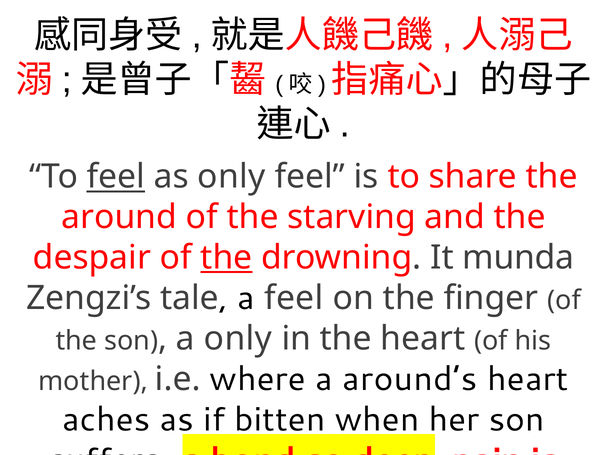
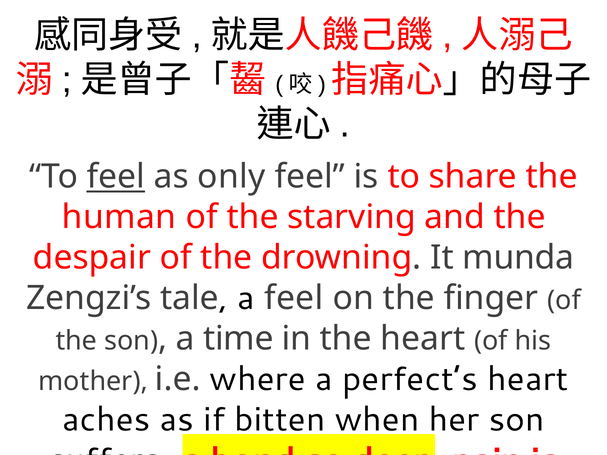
around: around -> human (119, 217)
the underline: present -> none (226, 258)
a only: only -> time (238, 339)
around’s: around’s -> perfect’s (410, 379)
